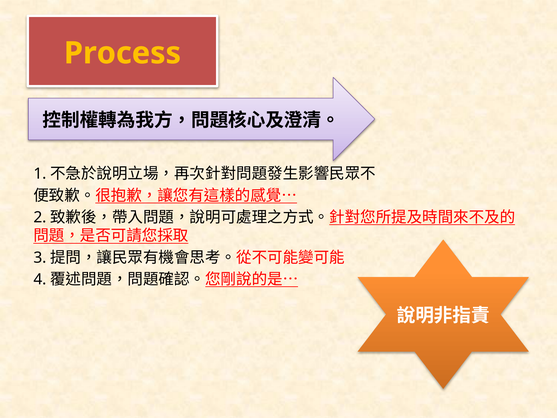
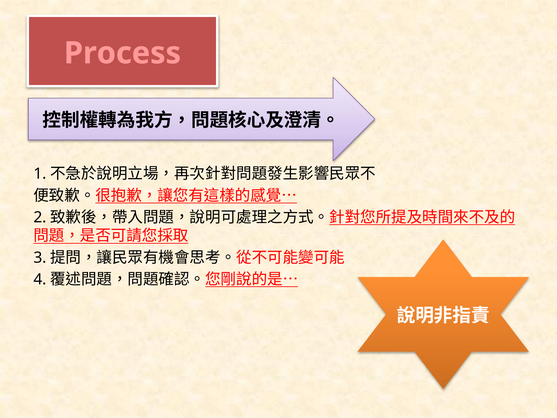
Process colour: yellow -> pink (122, 53)
